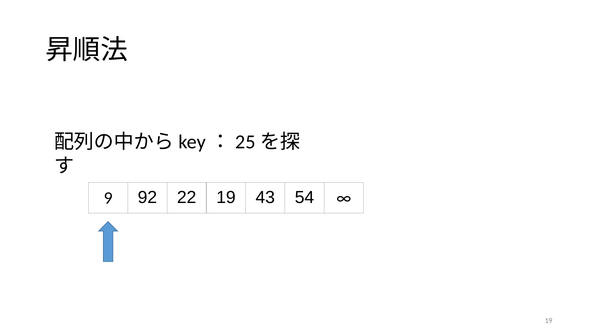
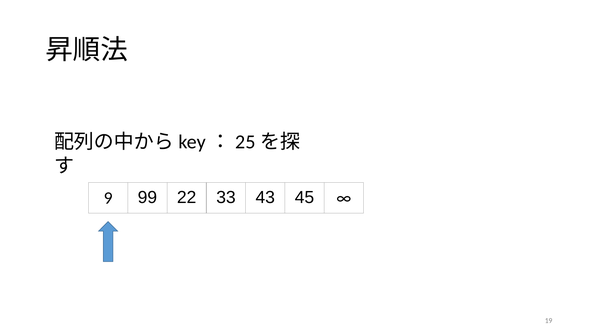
92: 92 -> 99 (147, 197)
22 19: 19 -> 33 (226, 197)
54: 54 -> 45 (304, 197)
